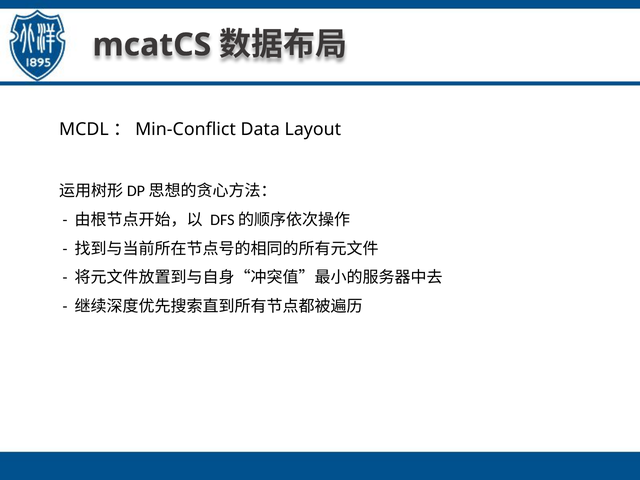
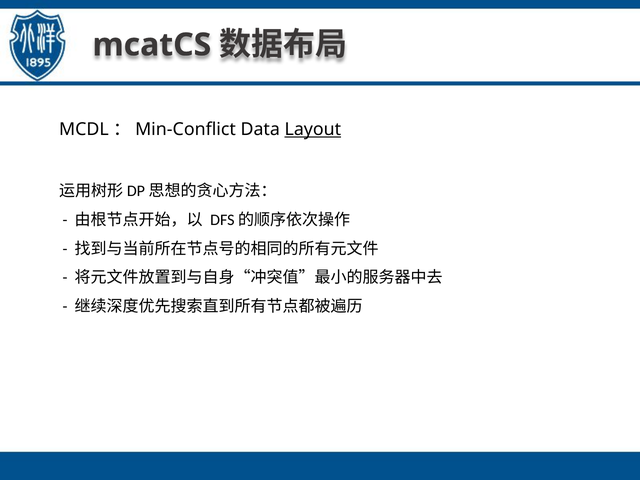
Layout underline: none -> present (313, 129)
